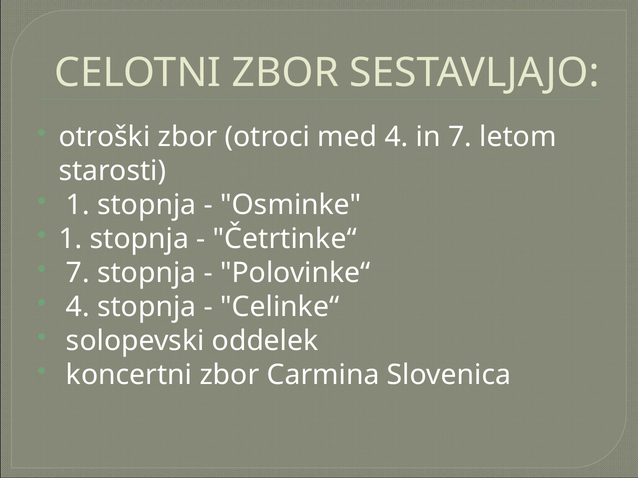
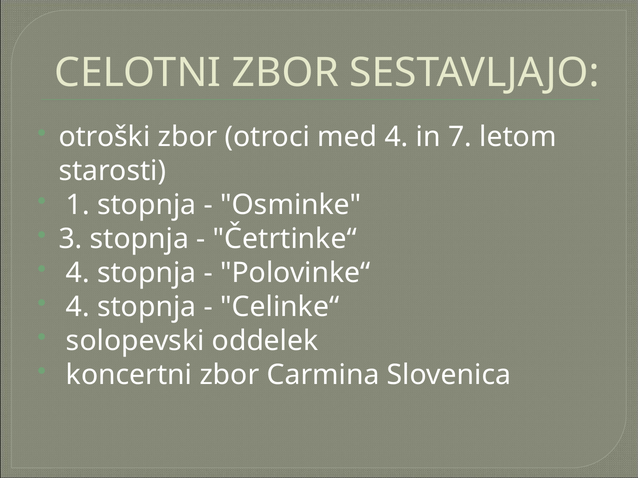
1: 1 -> 3 (71, 239)
7: 7 -> 4 (78, 273)
